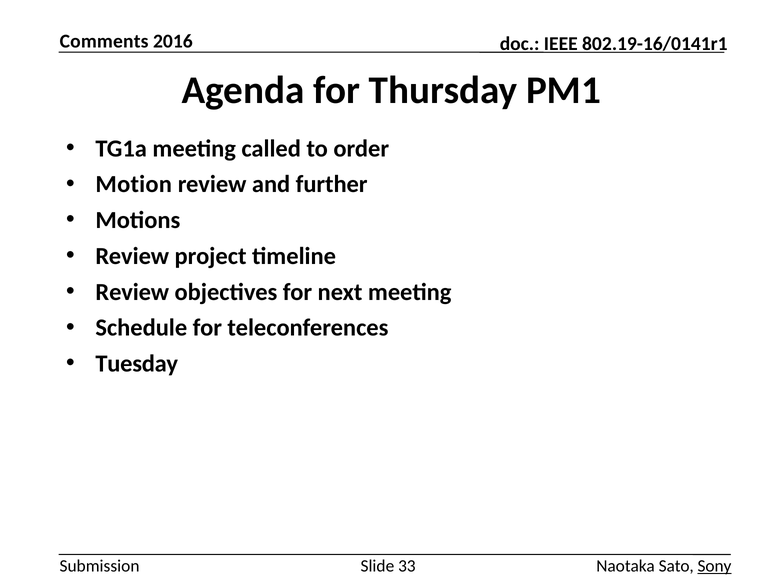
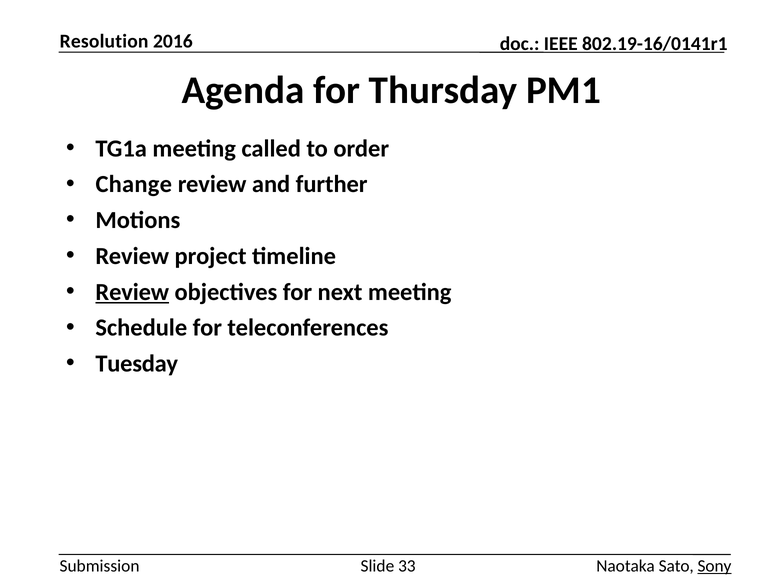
Comments: Comments -> Resolution (104, 42)
Motion: Motion -> Change (134, 184)
Review underline: none -> present (132, 292)
